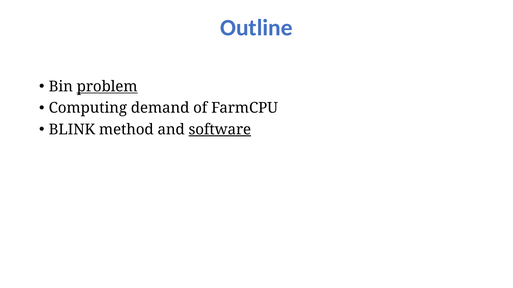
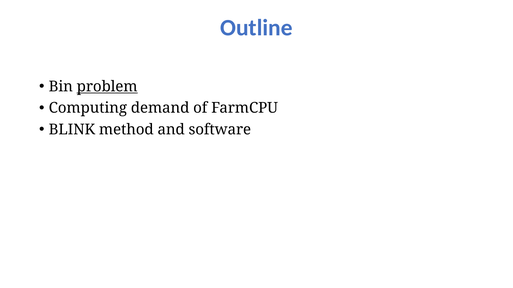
software underline: present -> none (220, 130)
